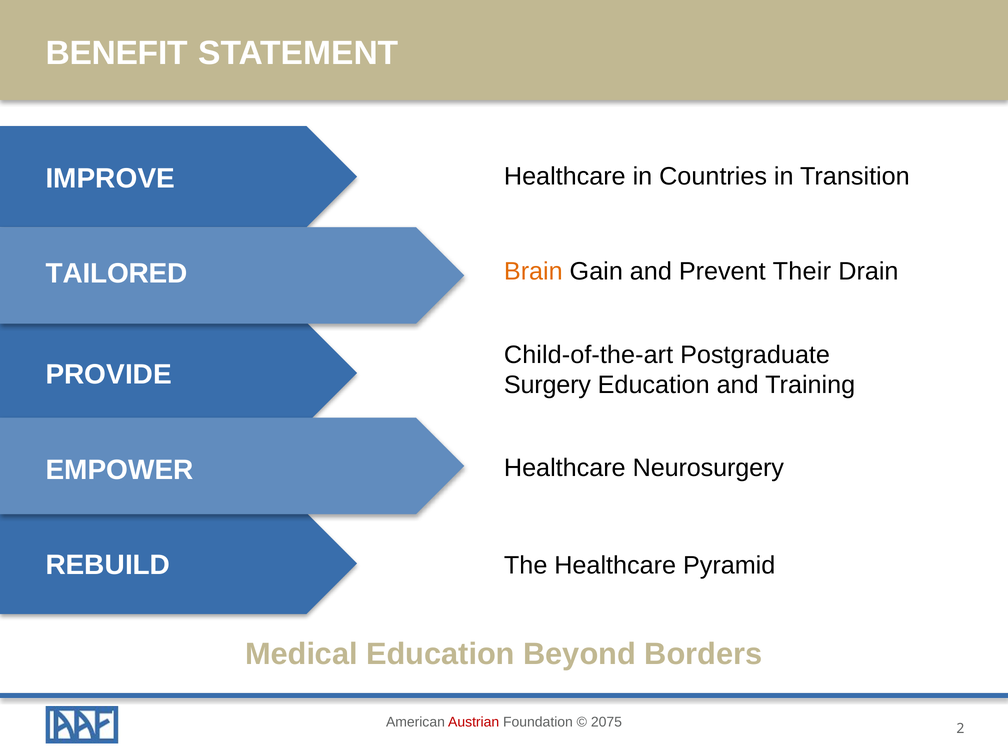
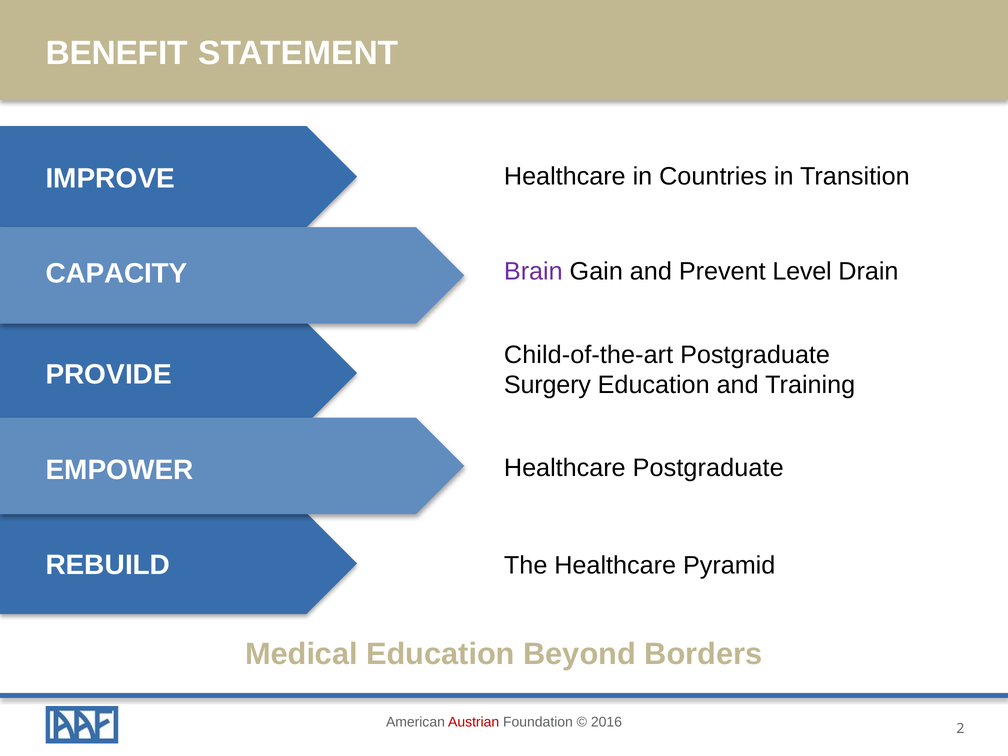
Brain colour: orange -> purple (533, 272)
Their: Their -> Level (802, 272)
TAILORED: TAILORED -> CAPACITY (117, 274)
Healthcare Neurosurgery: Neurosurgery -> Postgraduate (708, 468)
2075: 2075 -> 2016 (606, 722)
